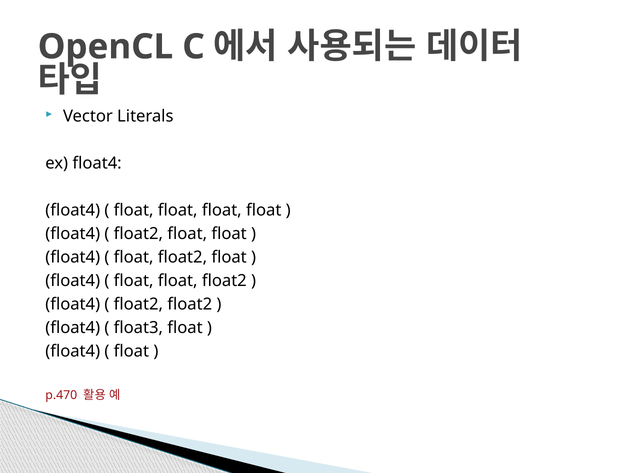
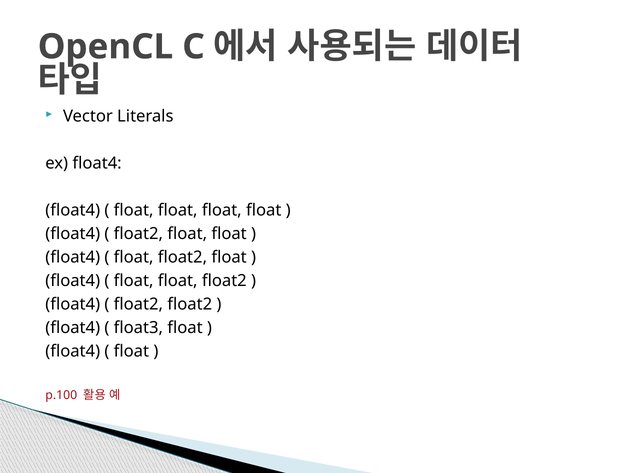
p.470: p.470 -> p.100 (61, 395)
